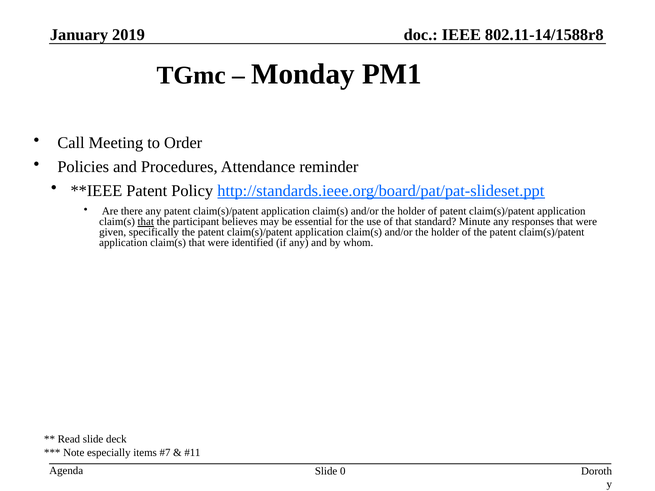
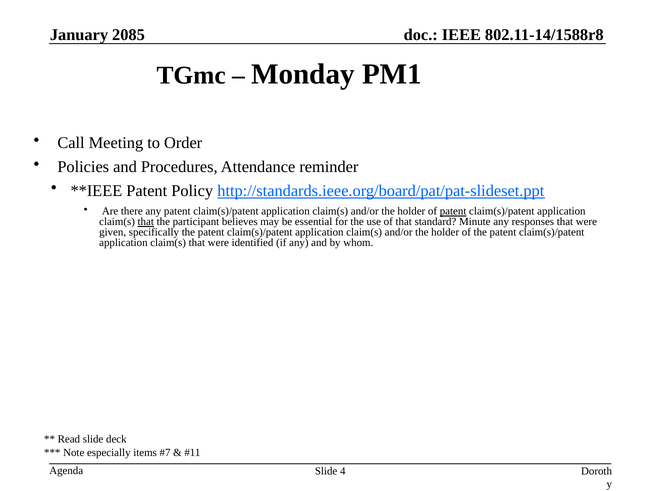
2019: 2019 -> 2085 (128, 35)
patent underline: none -> present (453, 211)
0: 0 -> 4 (343, 471)
